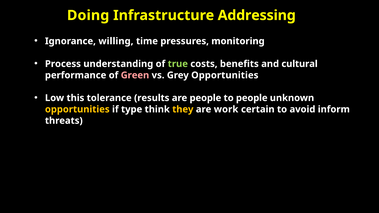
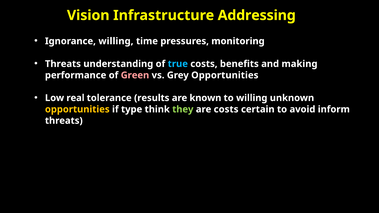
Doing: Doing -> Vision (88, 15)
Process: Process -> Threats (63, 64)
true colour: light green -> light blue (178, 64)
cultural: cultural -> making (299, 64)
this: this -> real (75, 98)
are people: people -> known (205, 98)
to people: people -> willing (252, 98)
they colour: yellow -> light green (183, 109)
are work: work -> costs (226, 109)
